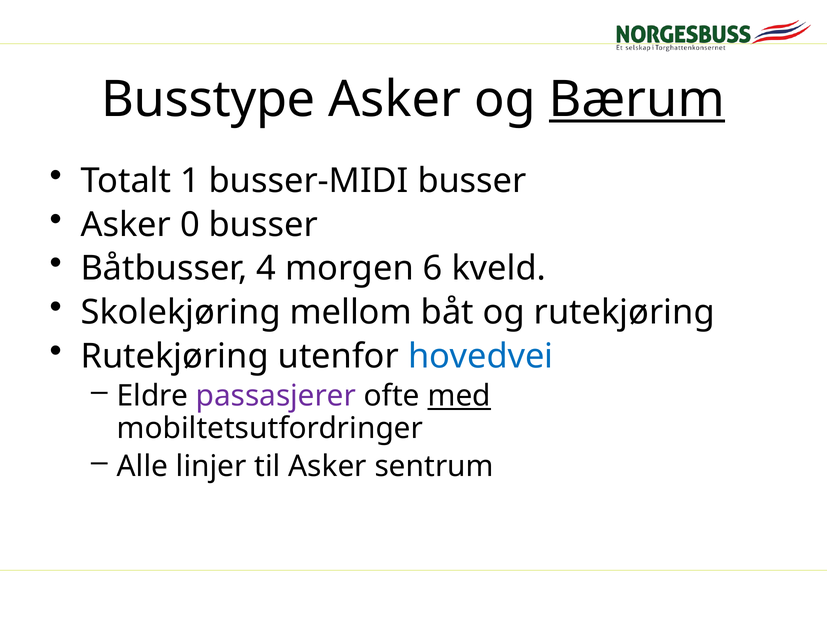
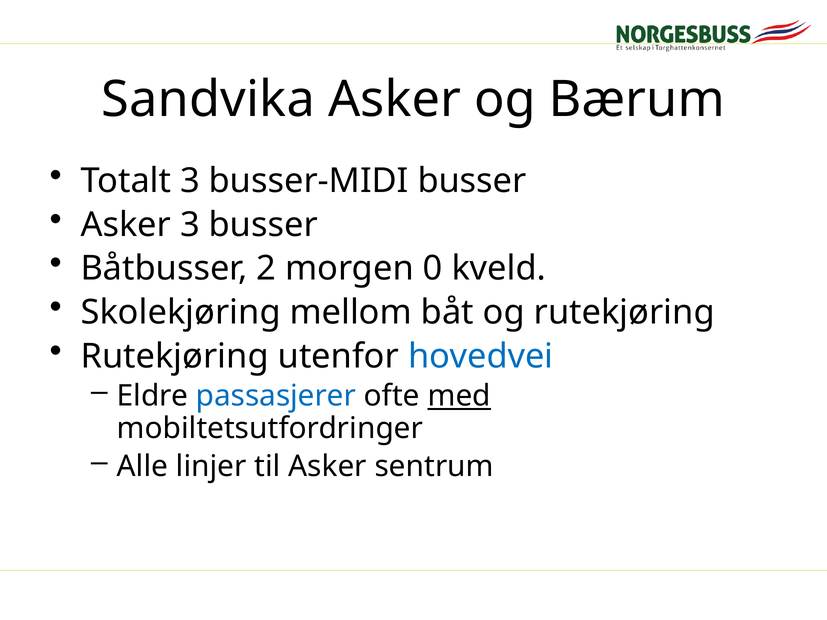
Busstype: Busstype -> Sandvika (208, 99)
Bærum underline: present -> none (637, 99)
Totalt 1: 1 -> 3 (190, 181)
Asker 0: 0 -> 3 (190, 225)
4: 4 -> 2 (266, 269)
6: 6 -> 0 (433, 269)
passasjerer colour: purple -> blue (276, 396)
